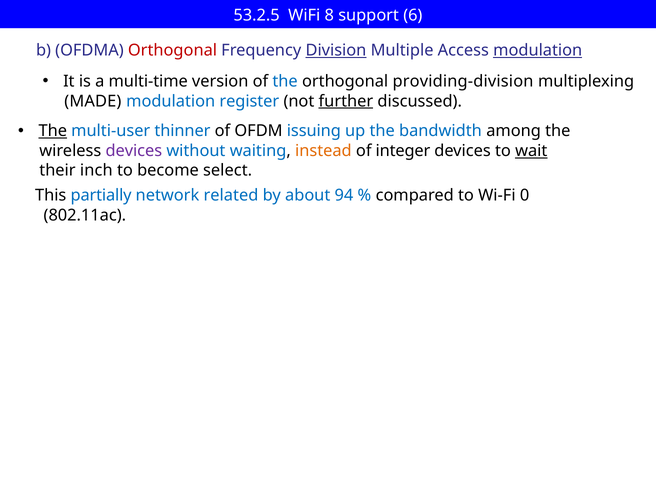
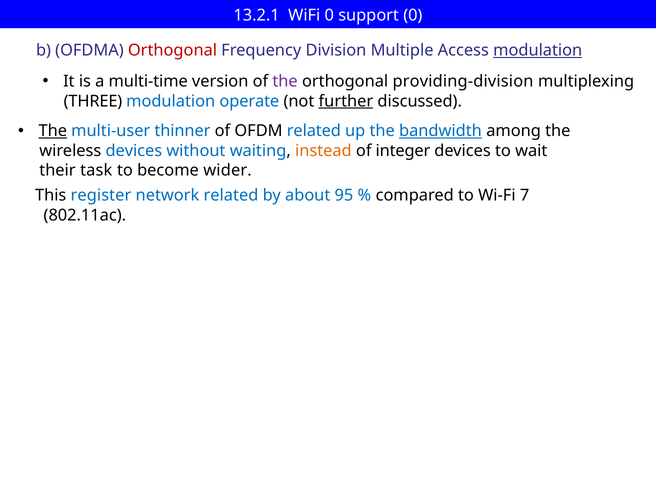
53.2.5: 53.2.5 -> 13.2.1 (257, 15)
WiFi 8: 8 -> 0 (329, 15)
support 6: 6 -> 0 (413, 15)
Division underline: present -> none (336, 50)
the colour: blue -> purple (285, 81)
MADE: MADE -> THREE (93, 101)
register: register -> operate (249, 101)
OFDM issuing: issuing -> related (314, 131)
bandwidth underline: none -> present (440, 131)
devices colour: purple -> blue (134, 151)
wait underline: present -> none (531, 151)
inch: inch -> task (96, 170)
select: select -> wider (228, 170)
partially: partially -> register (101, 196)
94: 94 -> 95 (344, 196)
0: 0 -> 7 (525, 196)
